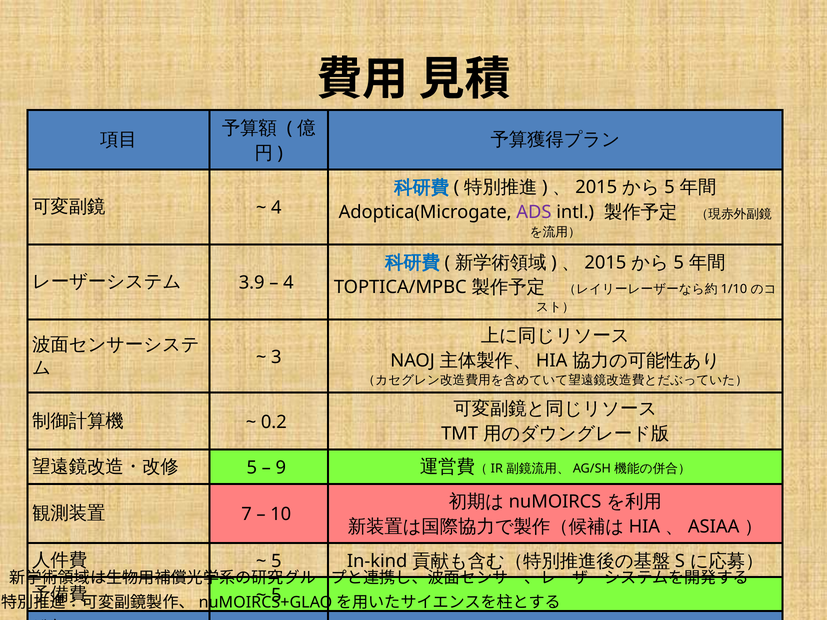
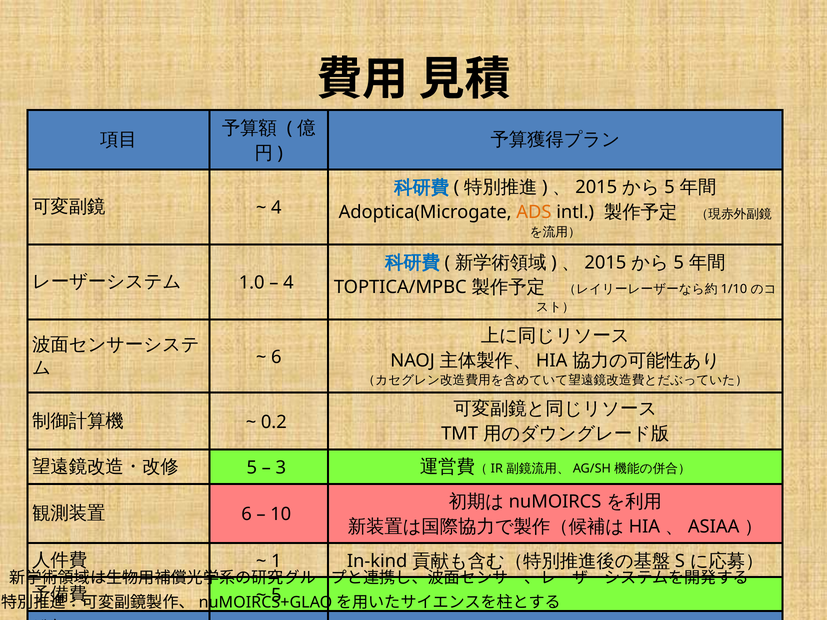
ADS colour: purple -> orange (534, 212)
3.9: 3.9 -> 1.0 (252, 283)
3: 3 -> 6 (276, 357)
9: 9 -> 3 (281, 468)
7: 7 -> 6 (247, 515)
5: 5 -> 1 (276, 561)
